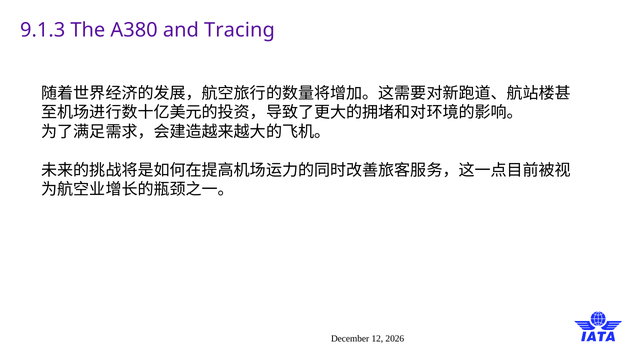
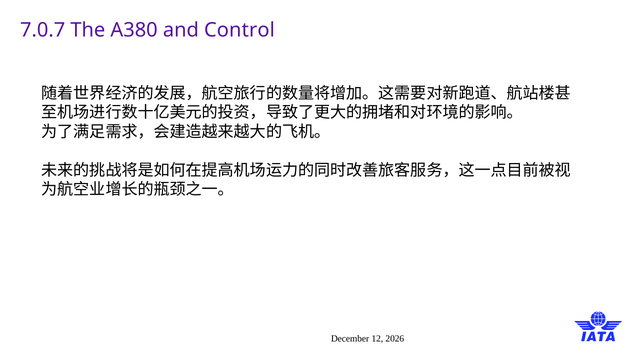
9.1.3: 9.1.3 -> 7.0.7 (43, 30)
Tracing: Tracing -> Control (239, 30)
